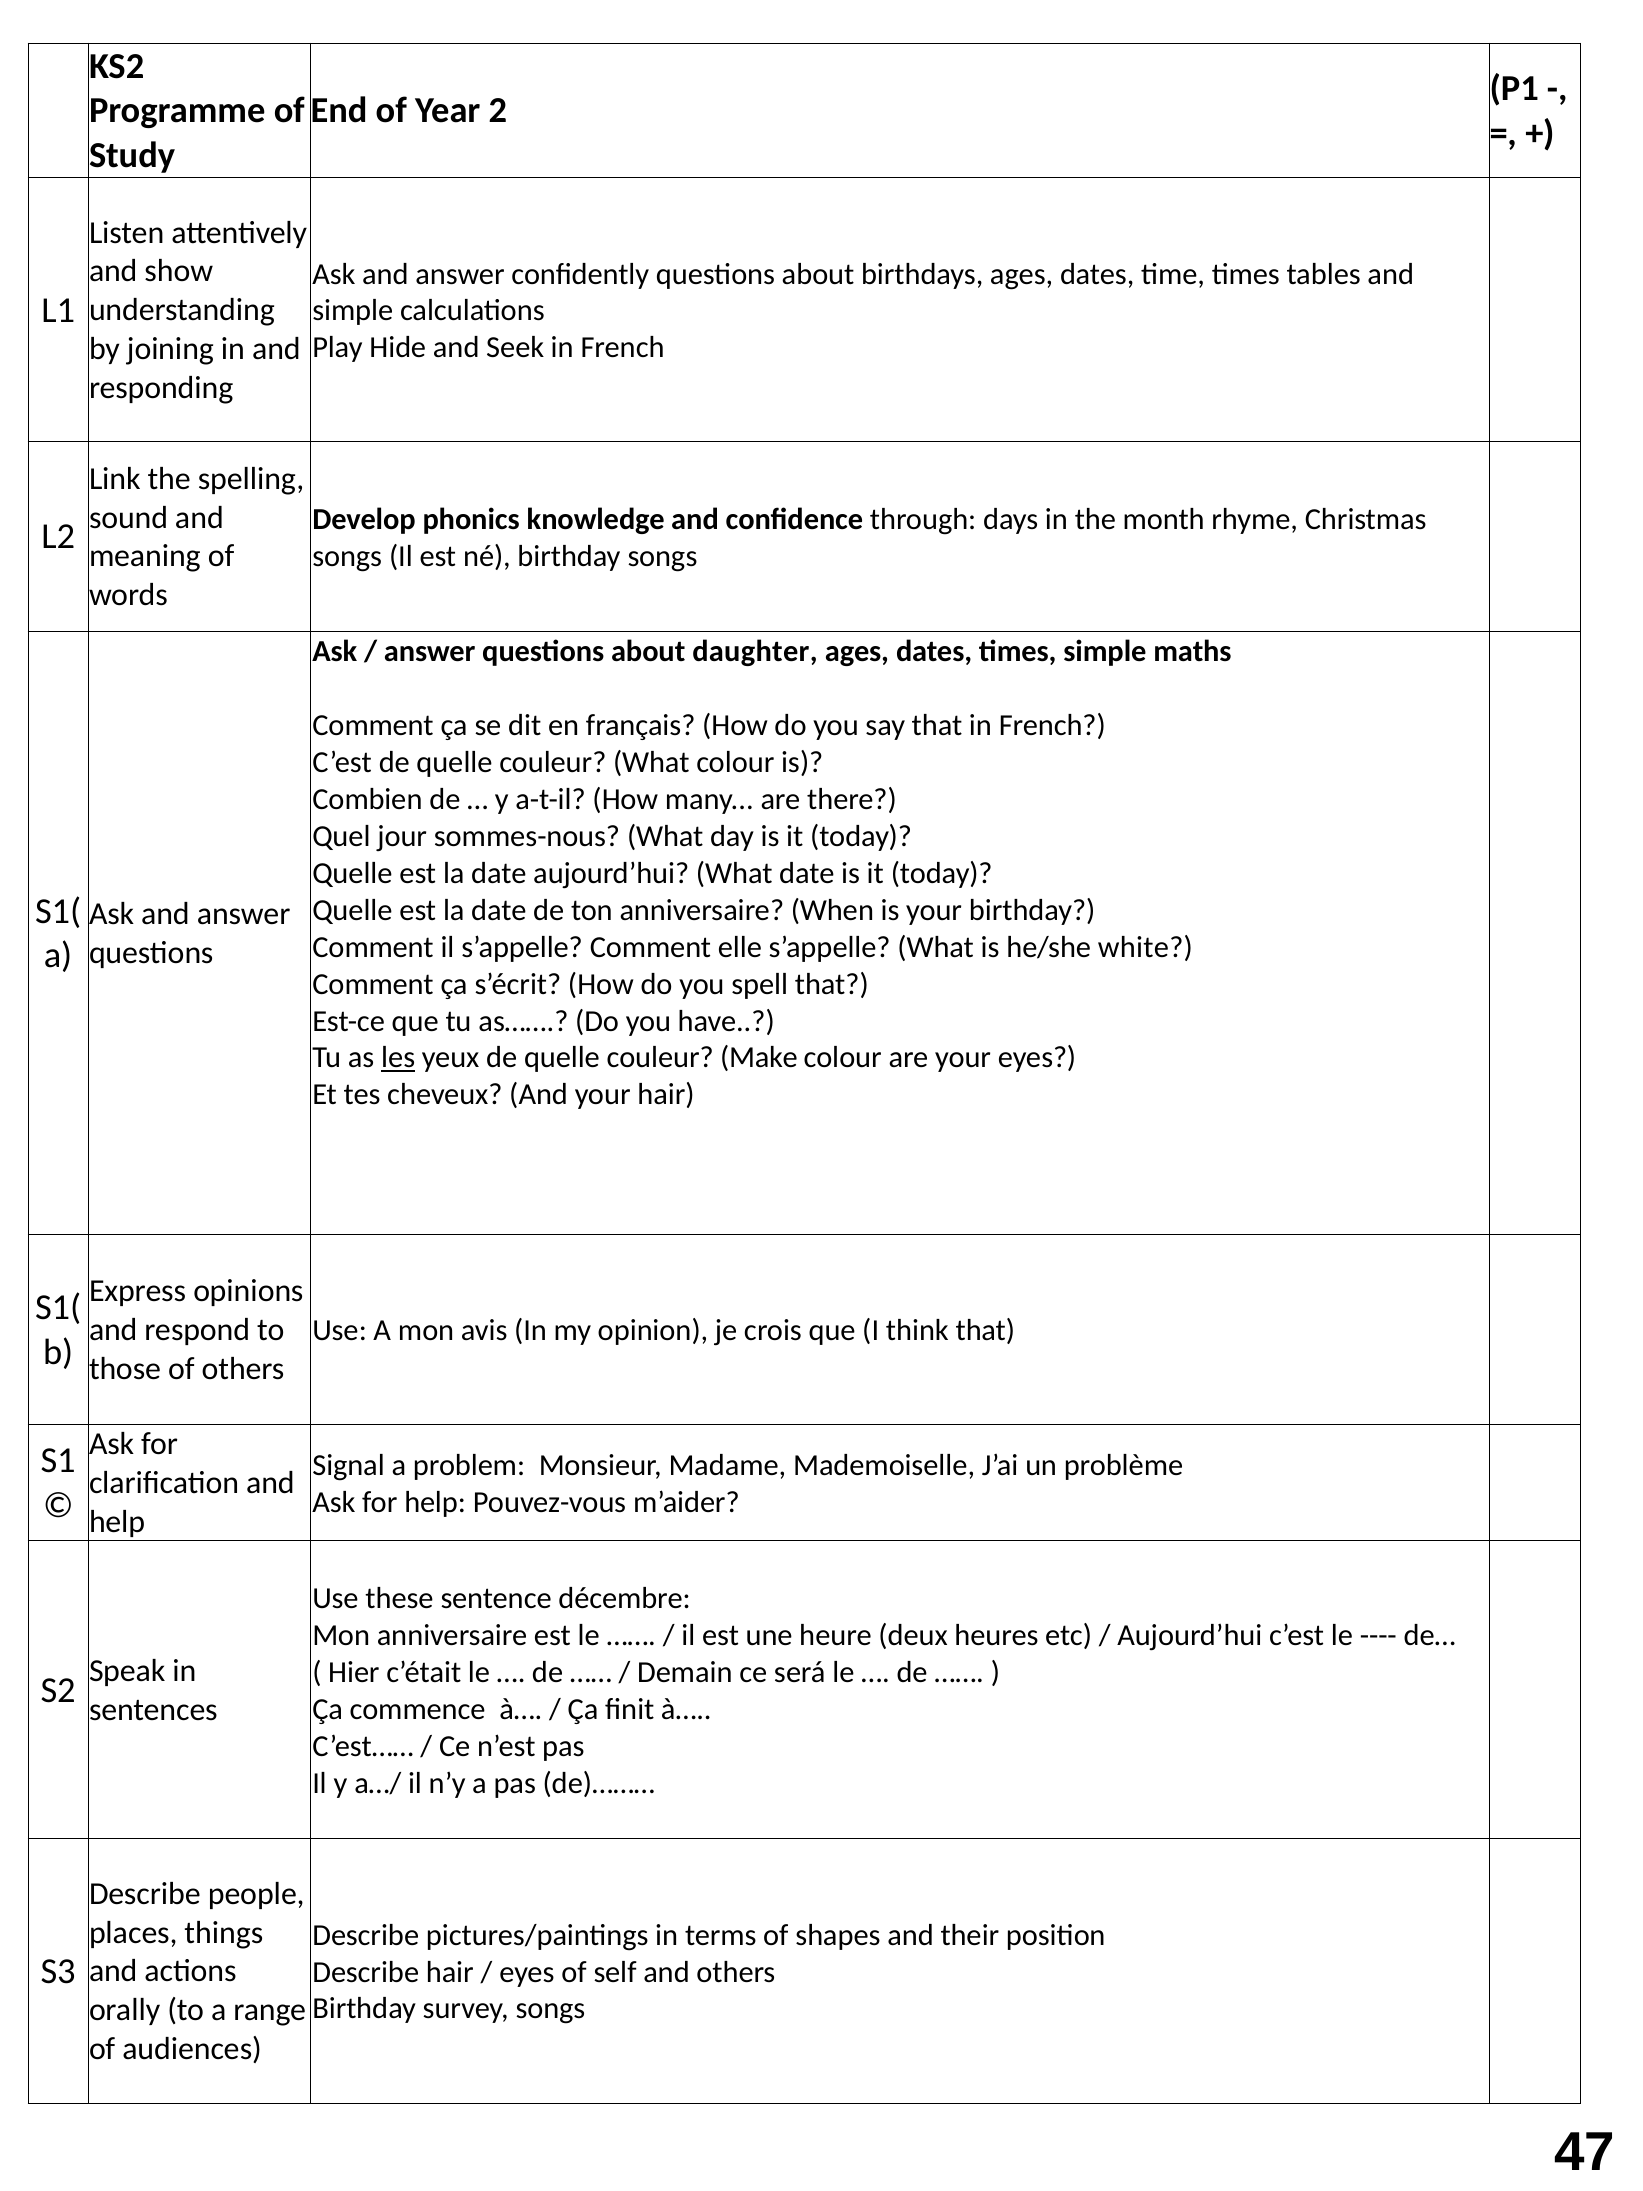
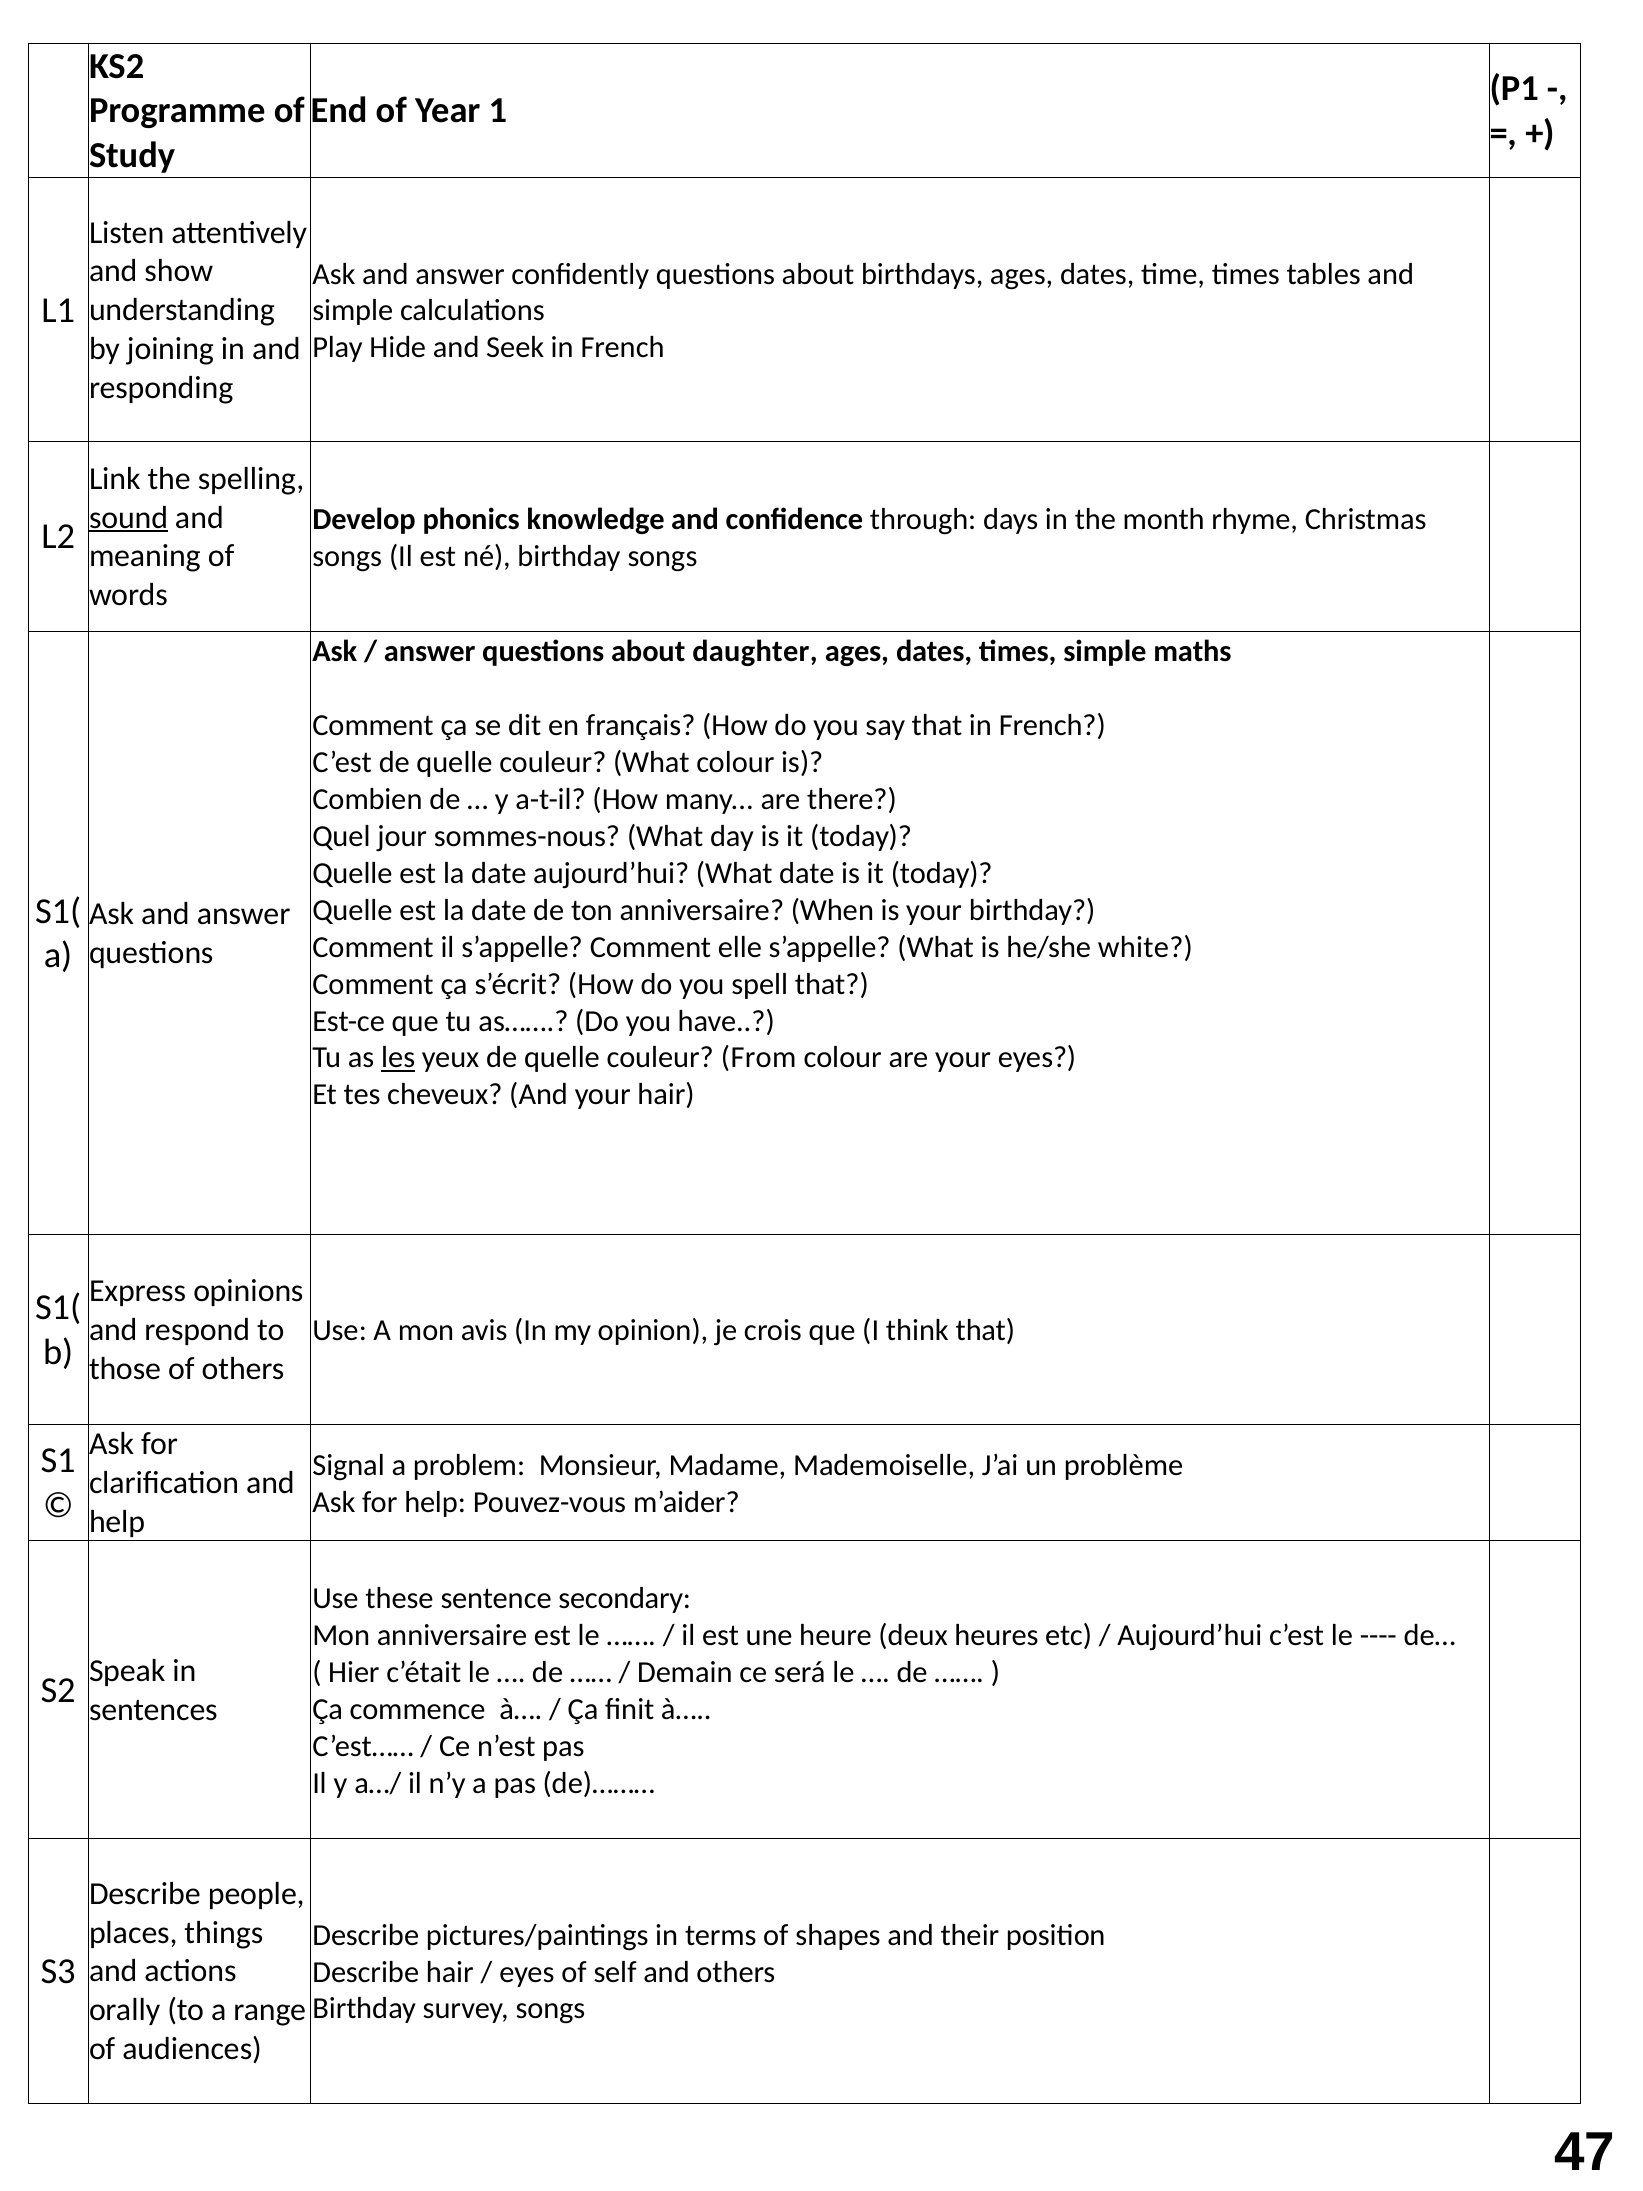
2: 2 -> 1 (498, 111)
sound underline: none -> present (129, 517)
Make: Make -> From (759, 1058)
décembre: décembre -> secondary (625, 1598)
